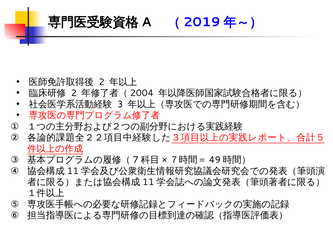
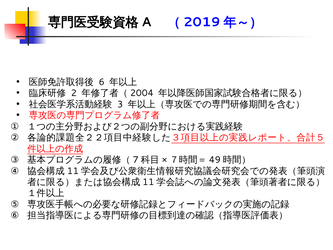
2: 2 -> 6 (102, 82)
